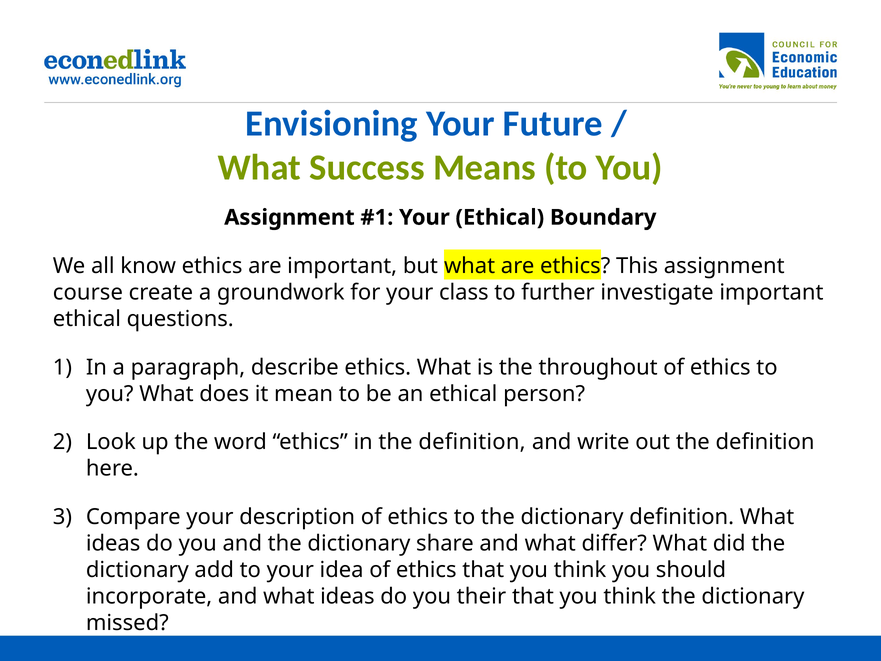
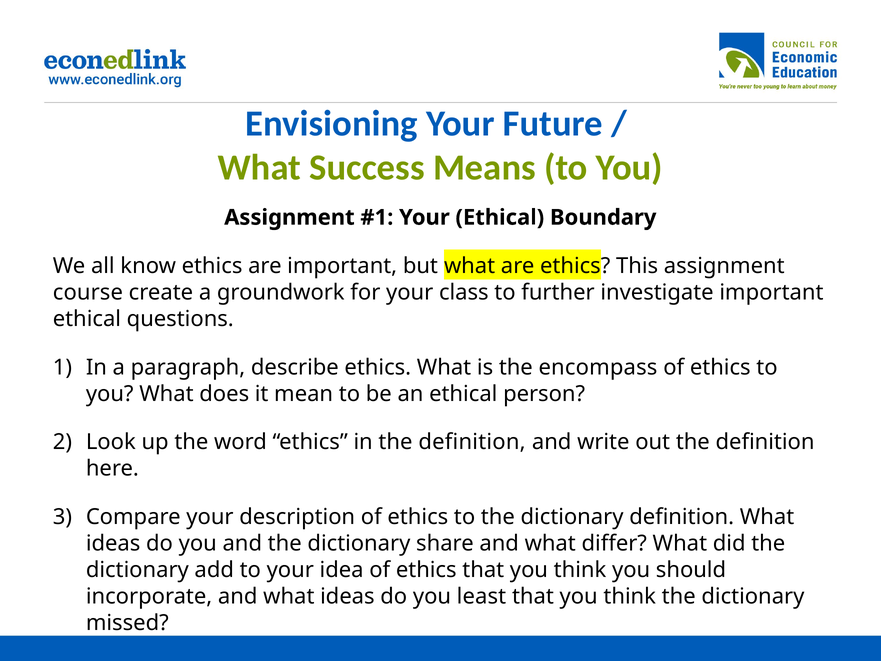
throughout: throughout -> encompass (598, 367)
their: their -> least (481, 596)
